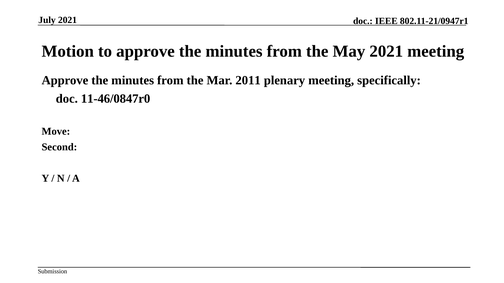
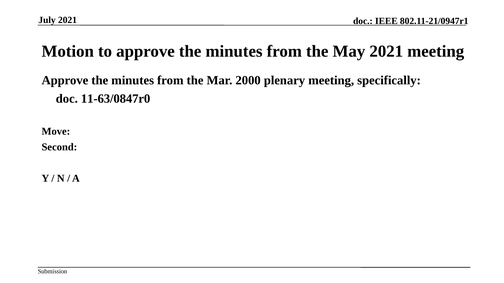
2011: 2011 -> 2000 (248, 81)
11-46/0847r0: 11-46/0847r0 -> 11-63/0847r0 (116, 99)
